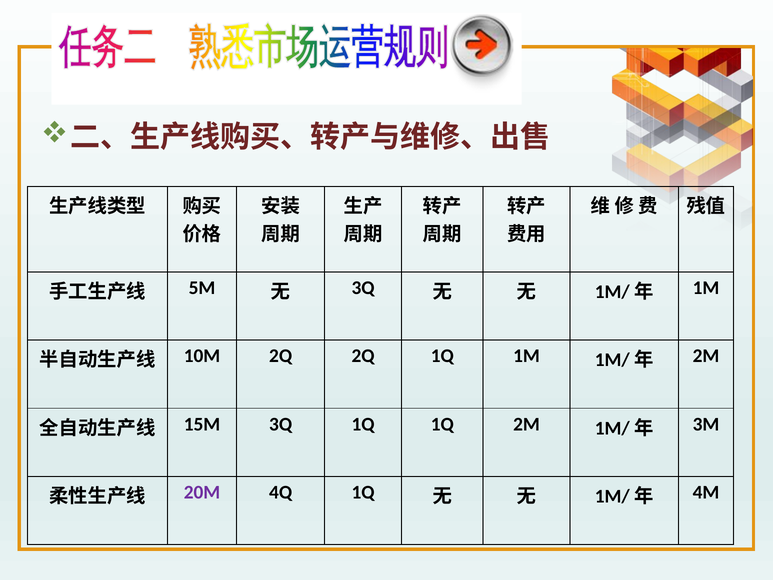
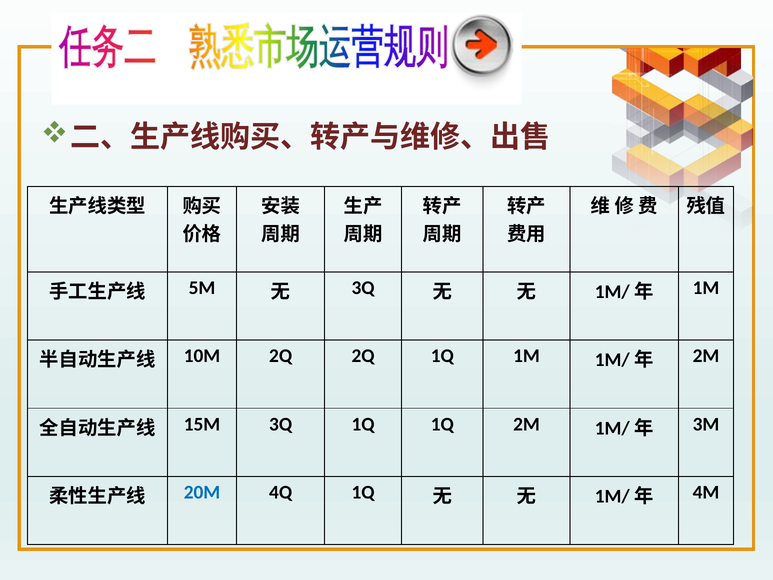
20M colour: purple -> blue (202, 492)
